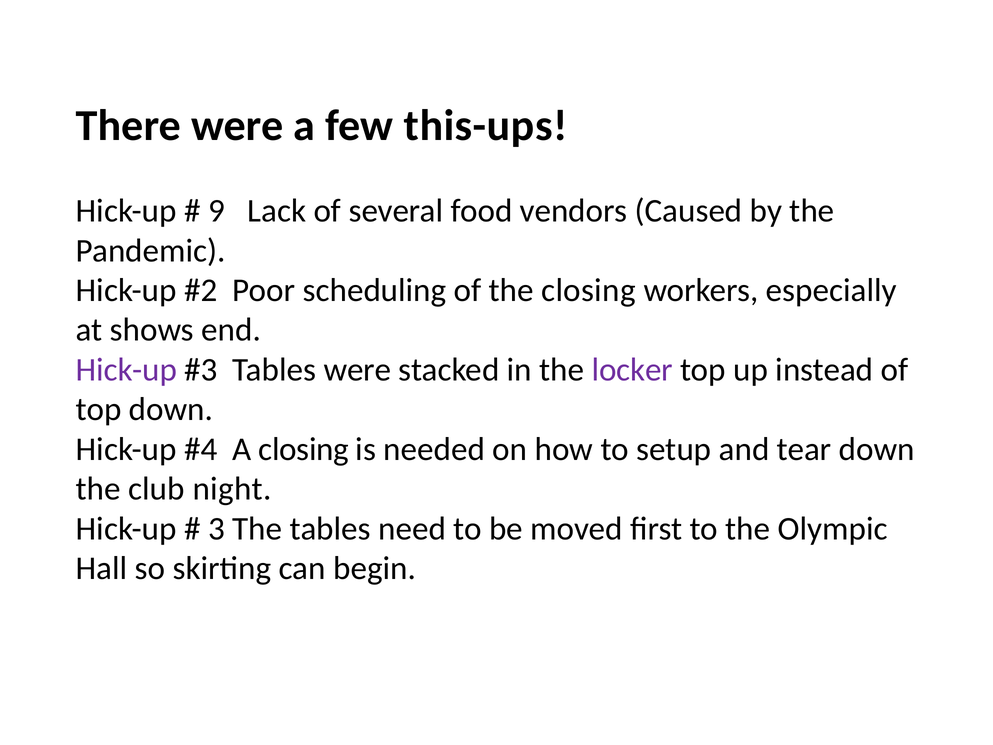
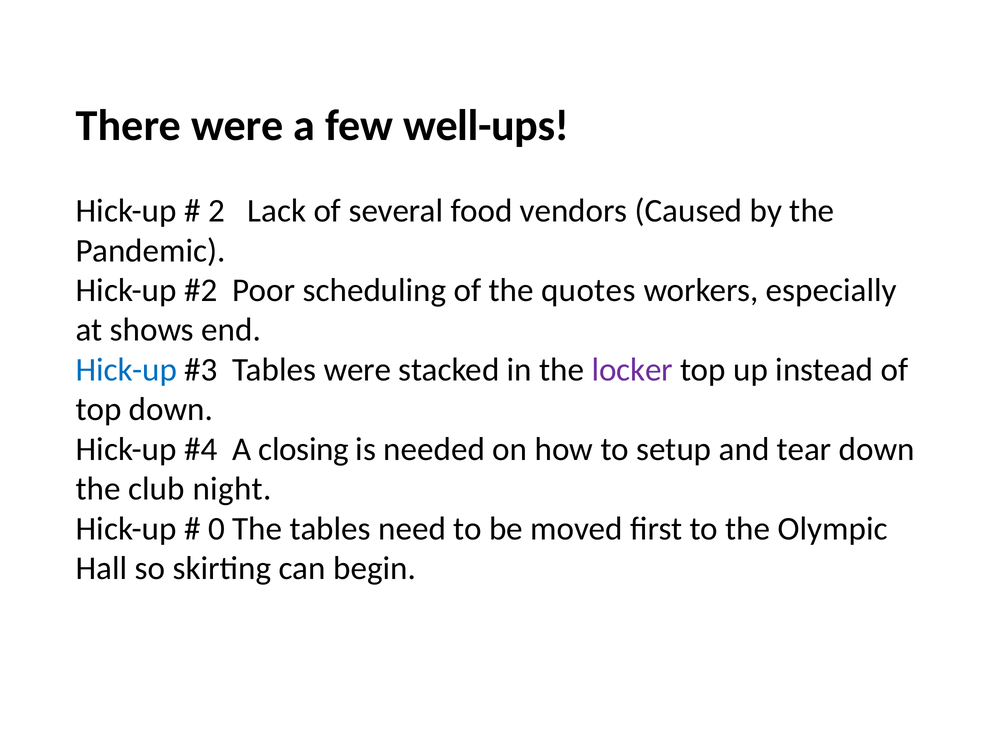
this-ups: this-ups -> well-ups (486, 125)
9: 9 -> 2 (216, 211)
the closing: closing -> quotes (588, 290)
Hick-up colour: purple -> blue (126, 370)
3: 3 -> 0 (216, 529)
